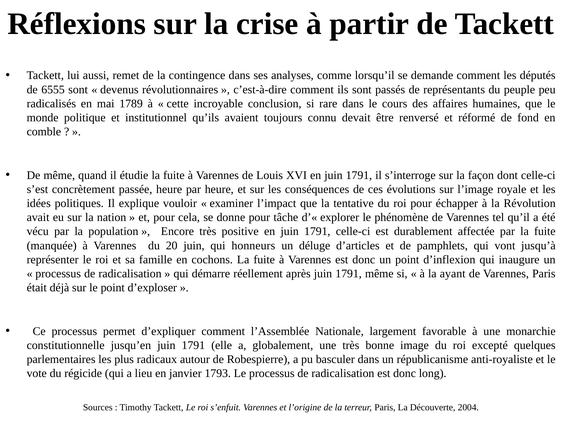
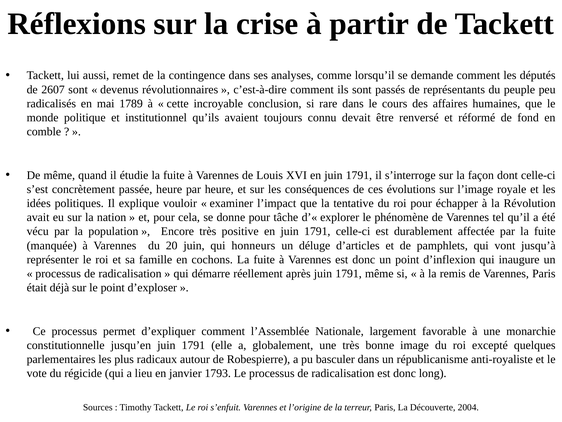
6555: 6555 -> 2607 (53, 89)
ayant: ayant -> remis (453, 273)
